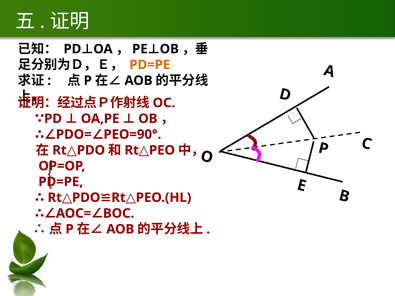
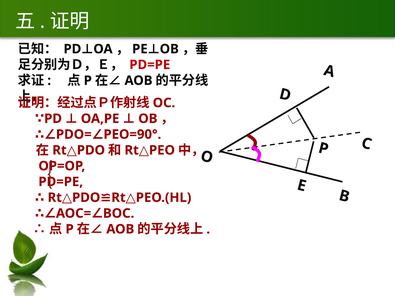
PD=PE colour: orange -> red (150, 65)
